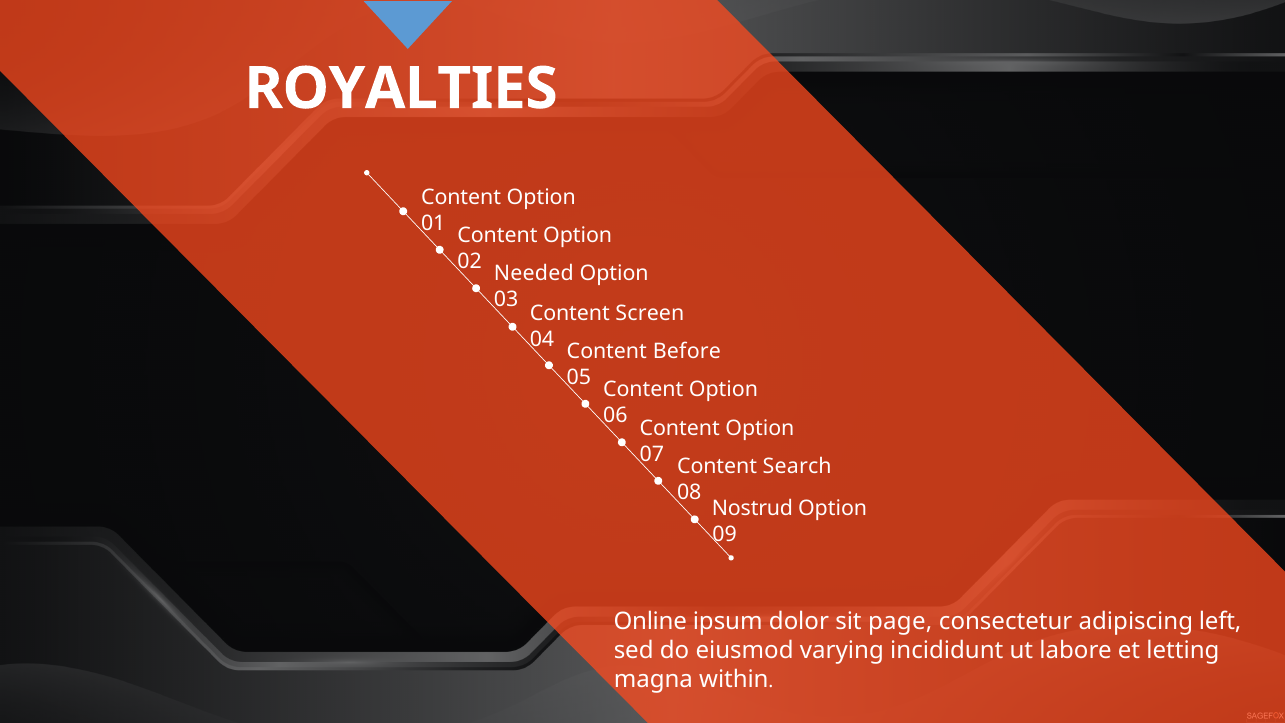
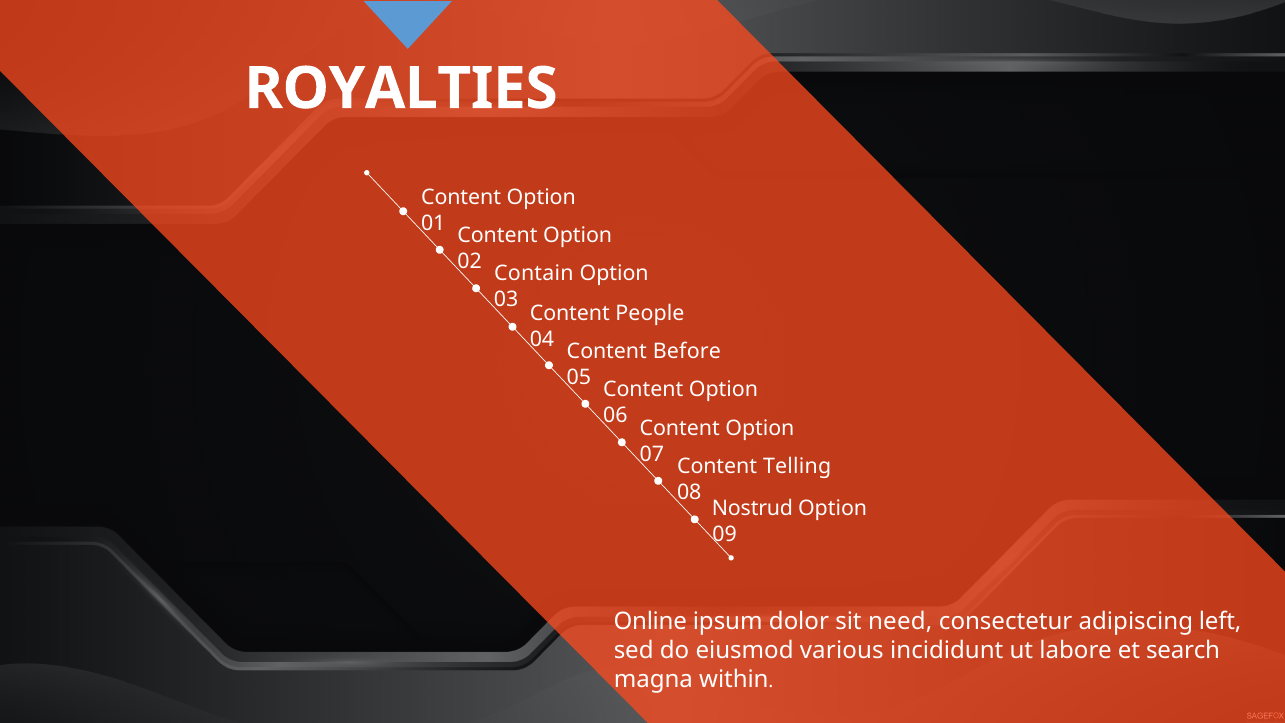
Needed: Needed -> Contain (534, 274)
Screen: Screen -> People (650, 314)
Search: Search -> Telling (797, 467)
page: page -> need (900, 622)
varying: varying -> various (842, 651)
letting: letting -> search (1183, 651)
